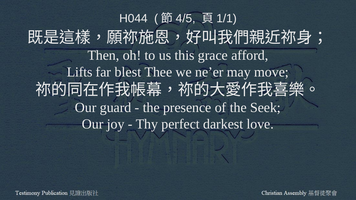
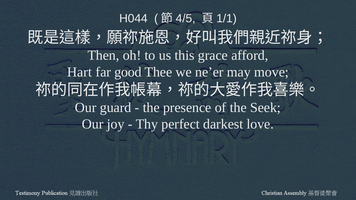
Lifts: Lifts -> Hart (80, 72)
blest: blest -> good (128, 72)
